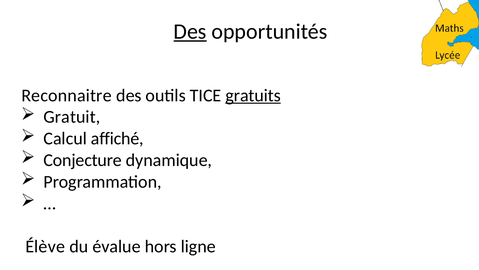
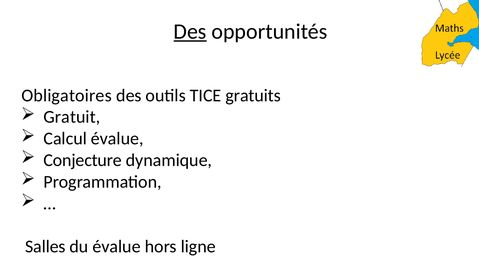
Reconnaitre: Reconnaitre -> Obligatoires (67, 95)
gratuits underline: present -> none (253, 95)
Calcul affiché: affiché -> évalue (117, 138)
Élève: Élève -> Salles (45, 246)
